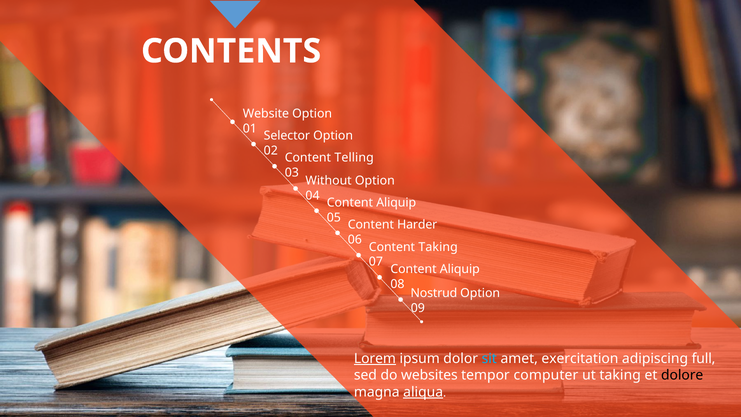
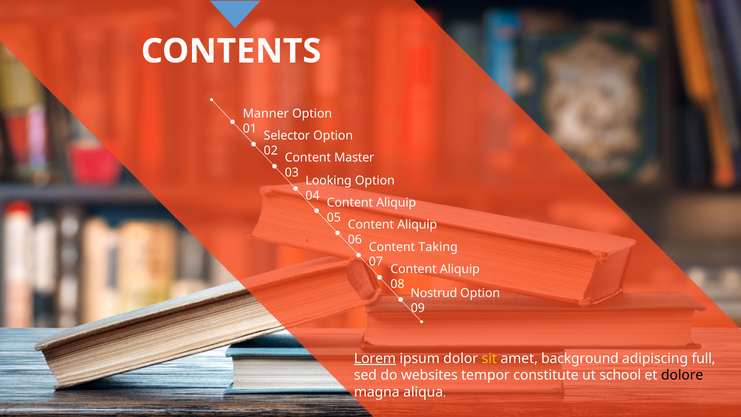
Website: Website -> Manner (266, 114)
Telling: Telling -> Master (354, 158)
Without: Without -> Looking (329, 181)
Harder: Harder -> Aliquip (417, 225)
sit colour: light blue -> yellow (489, 358)
exercitation: exercitation -> background (580, 358)
computer: computer -> constitute (546, 375)
ut taking: taking -> school (620, 375)
aliqua underline: present -> none (423, 392)
